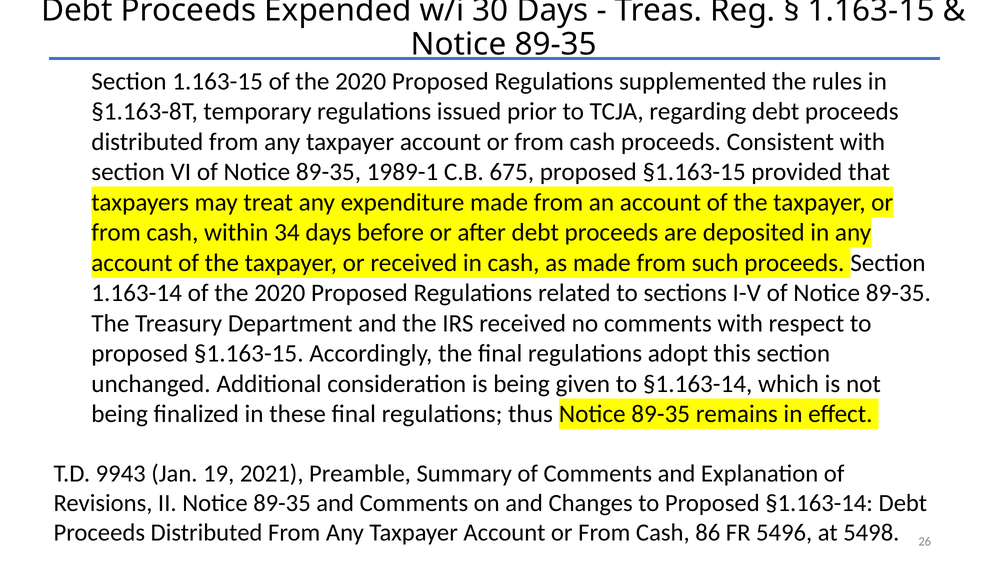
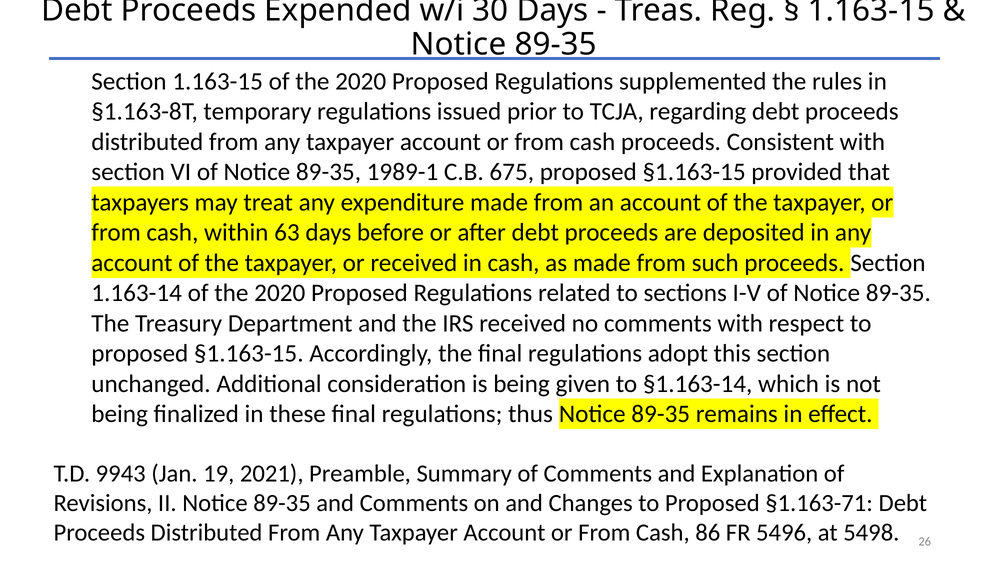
34: 34 -> 63 (287, 233)
Proposed §1.163-14: §1.163-14 -> §1.163-71 (819, 503)
